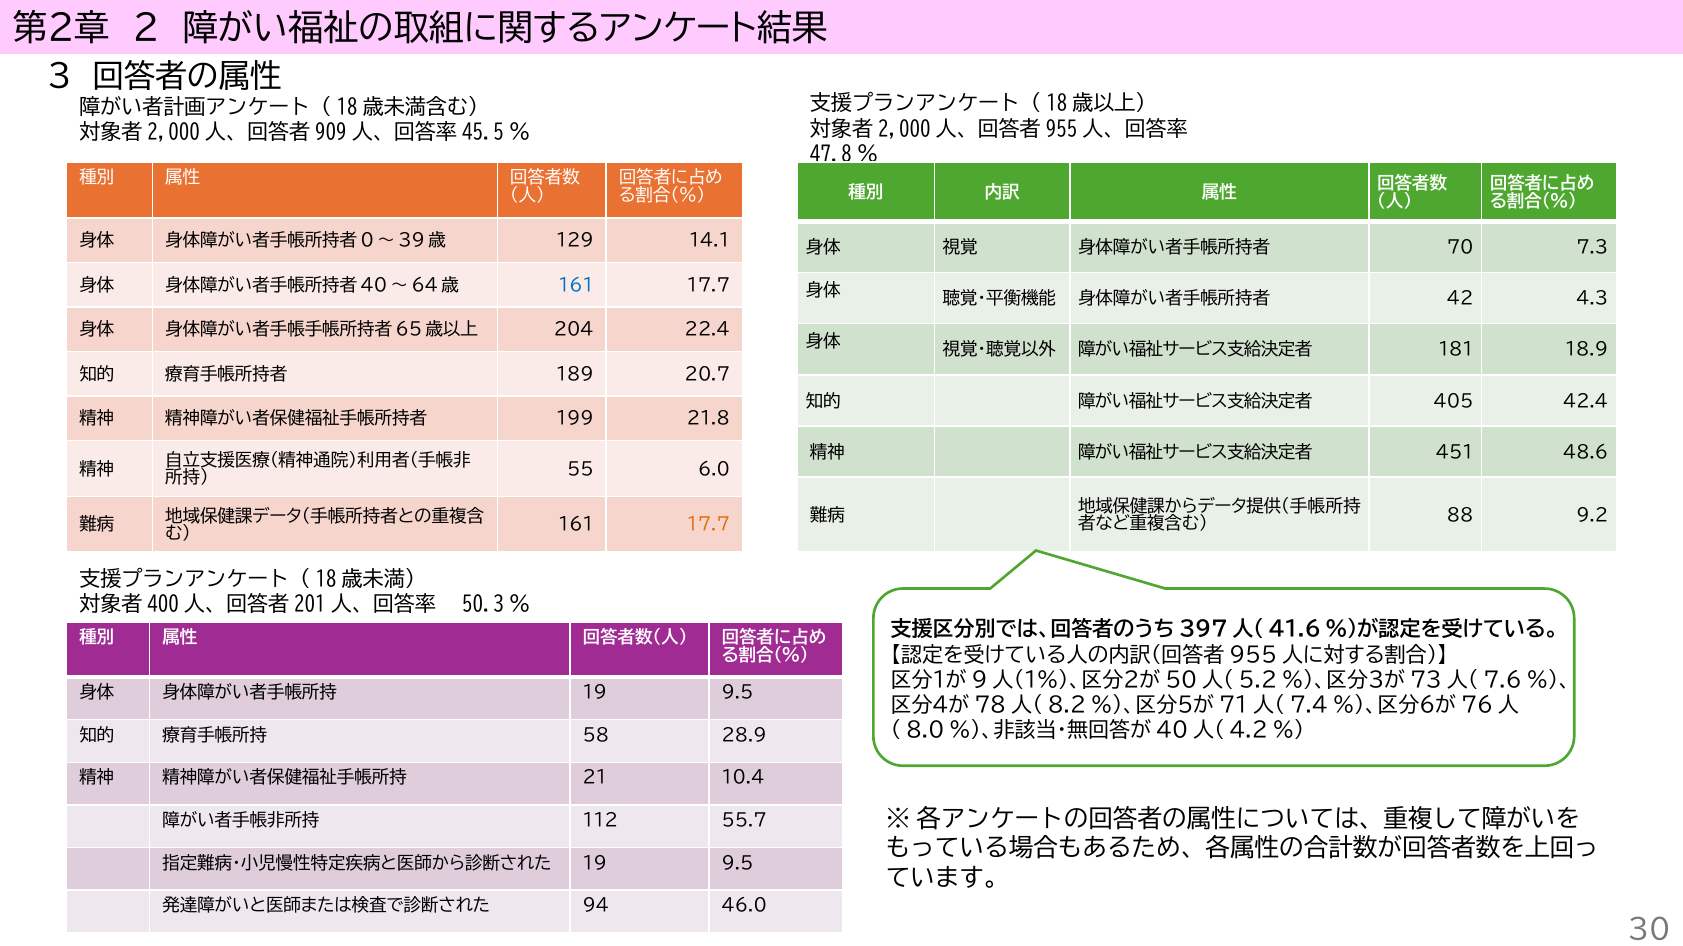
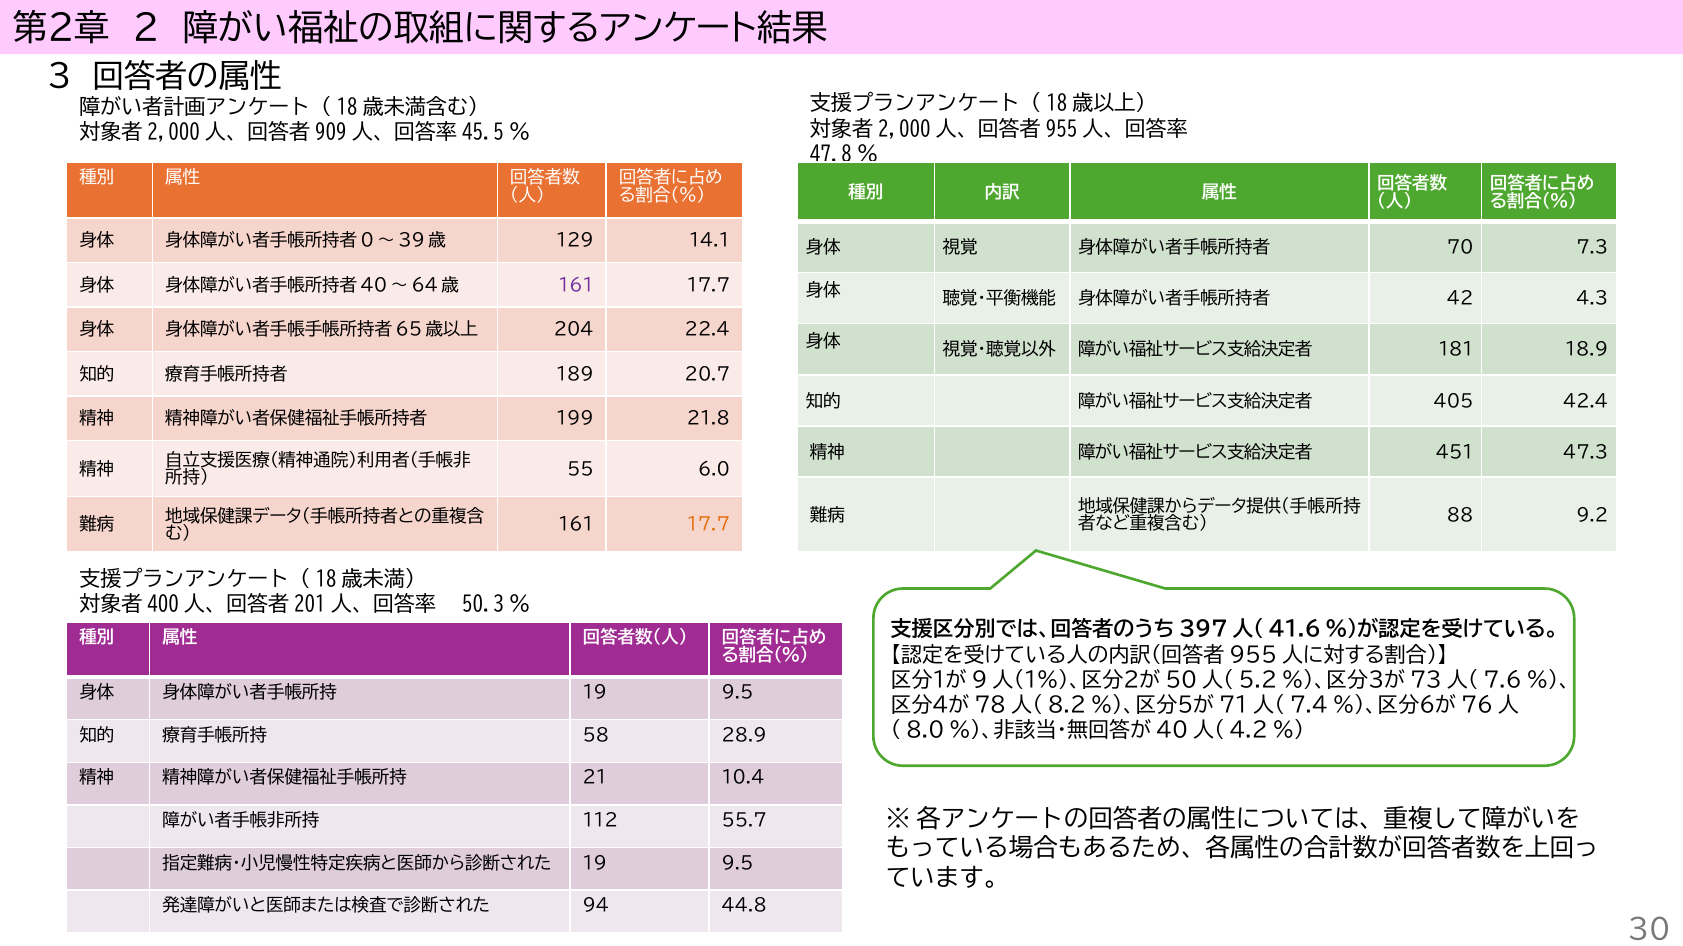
161 colour: blue -> purple (576, 286)
48.6: 48.6 -> 47.3 (1586, 453)
46.0: 46.0 -> 44.8 (744, 907)
